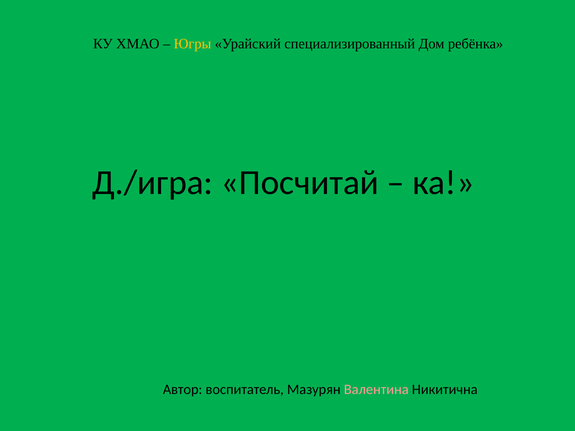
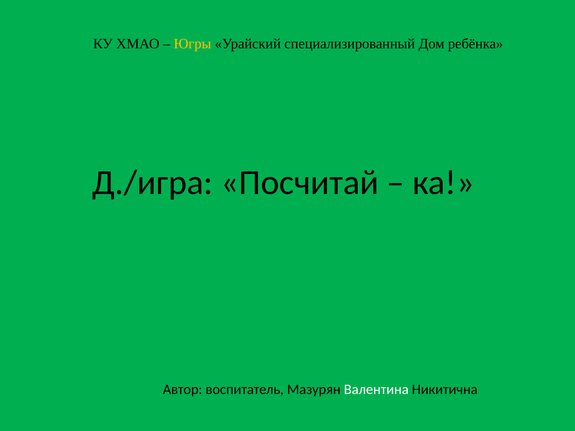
Валентина colour: pink -> white (376, 390)
